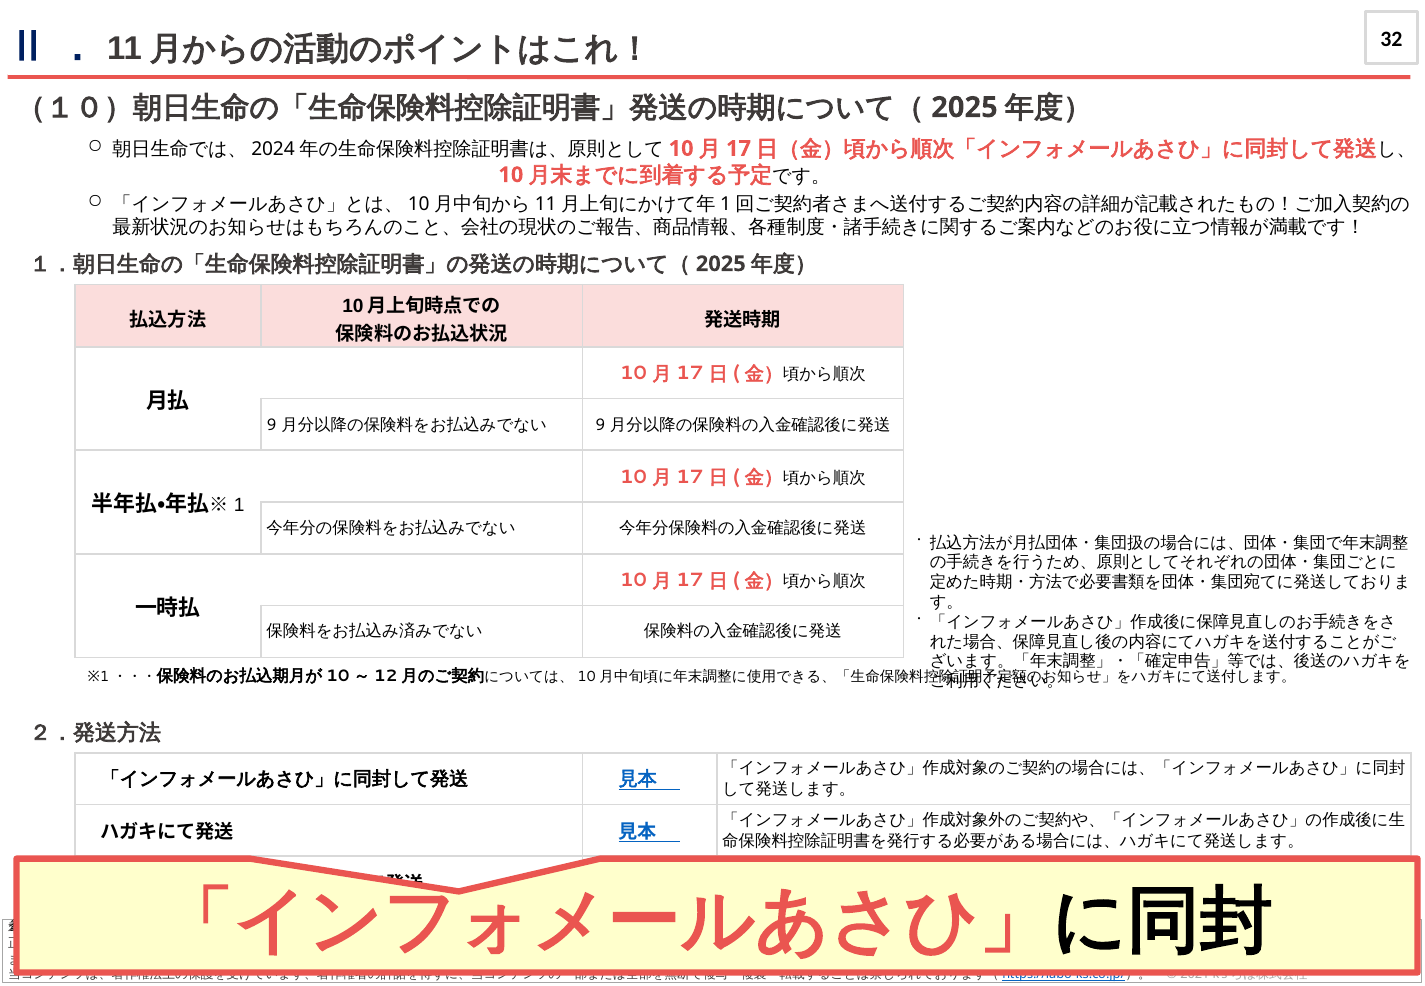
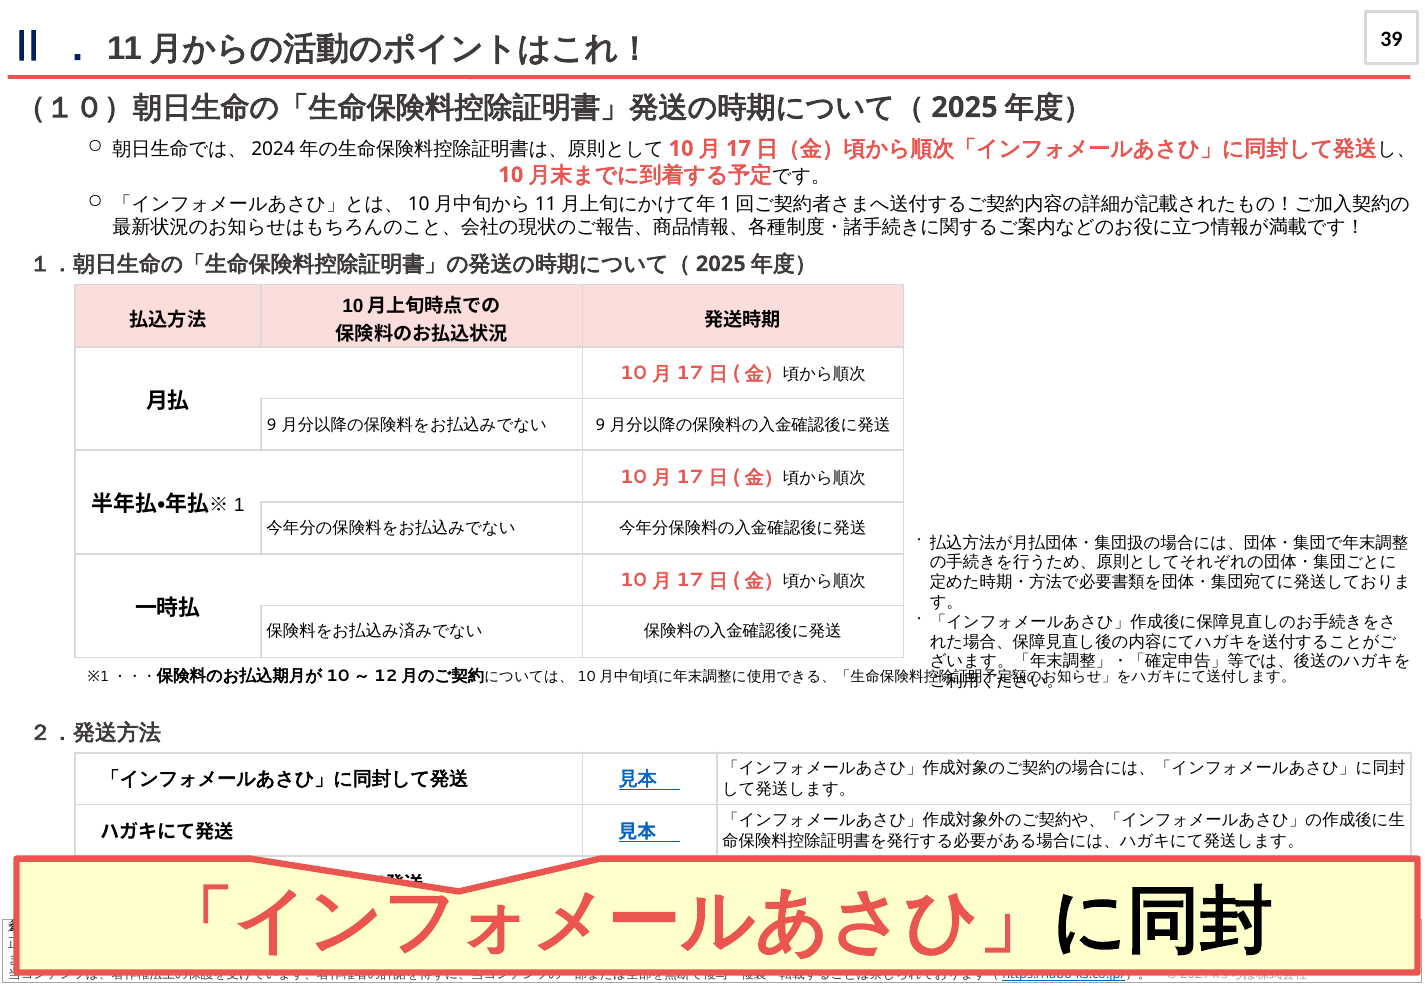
32: 32 -> 39 (1391, 39)
